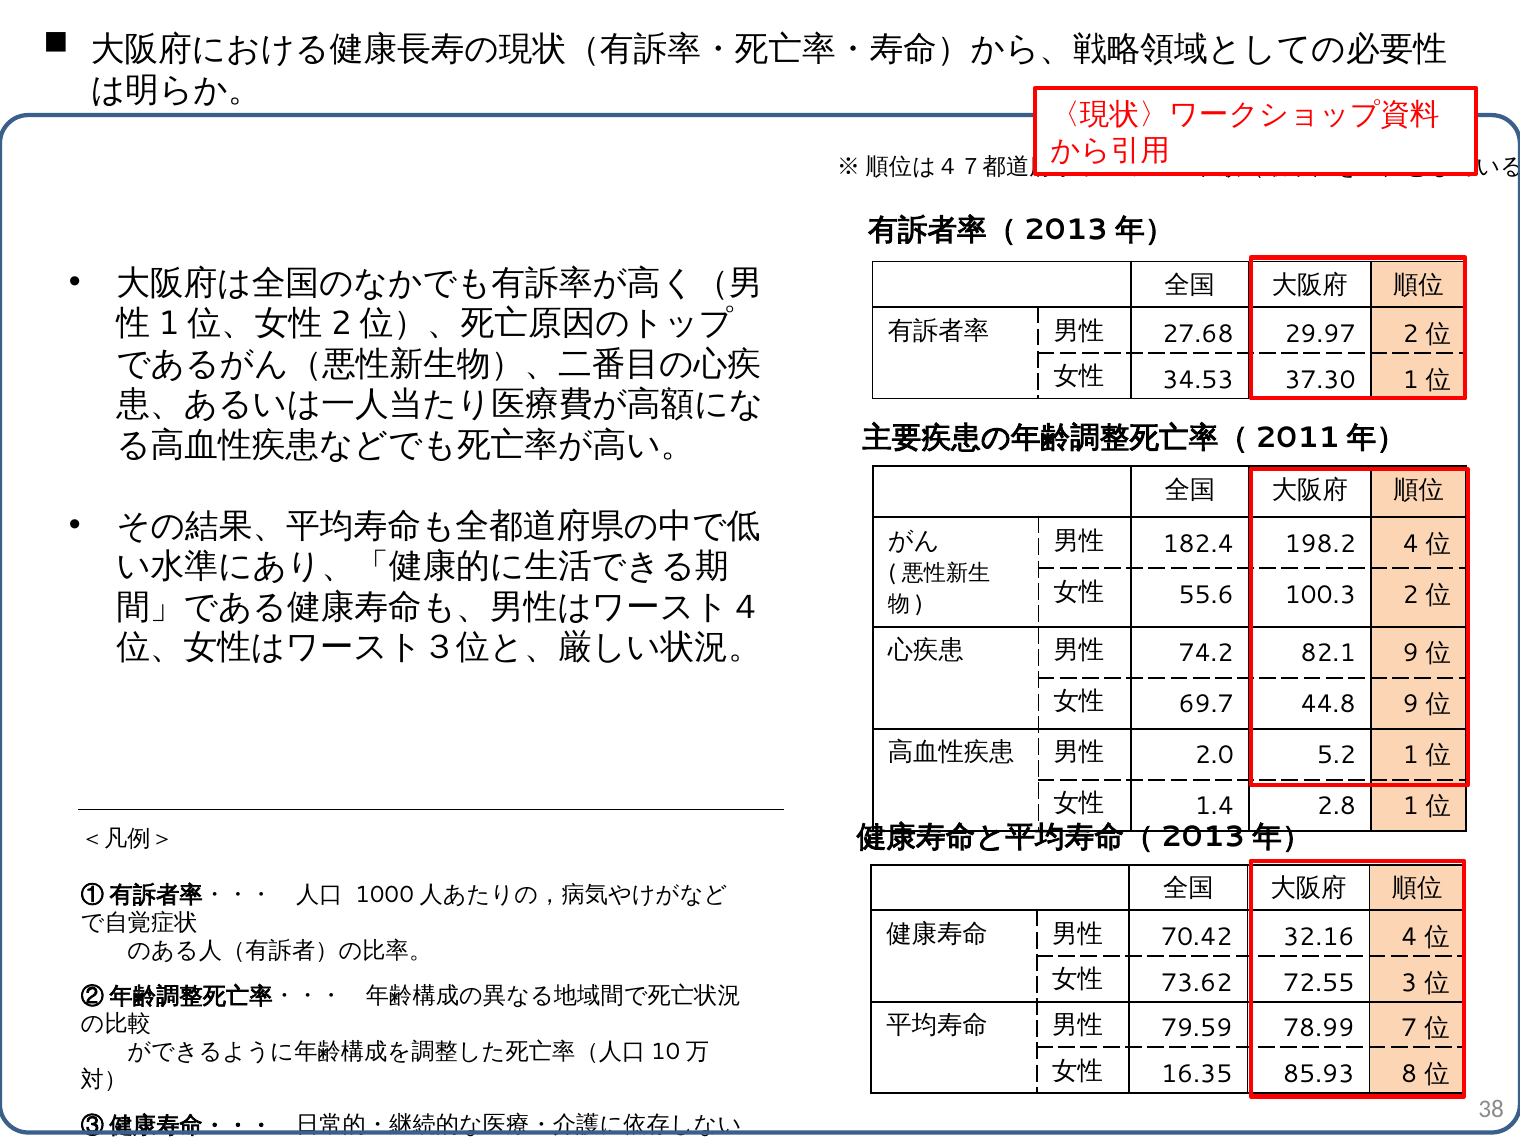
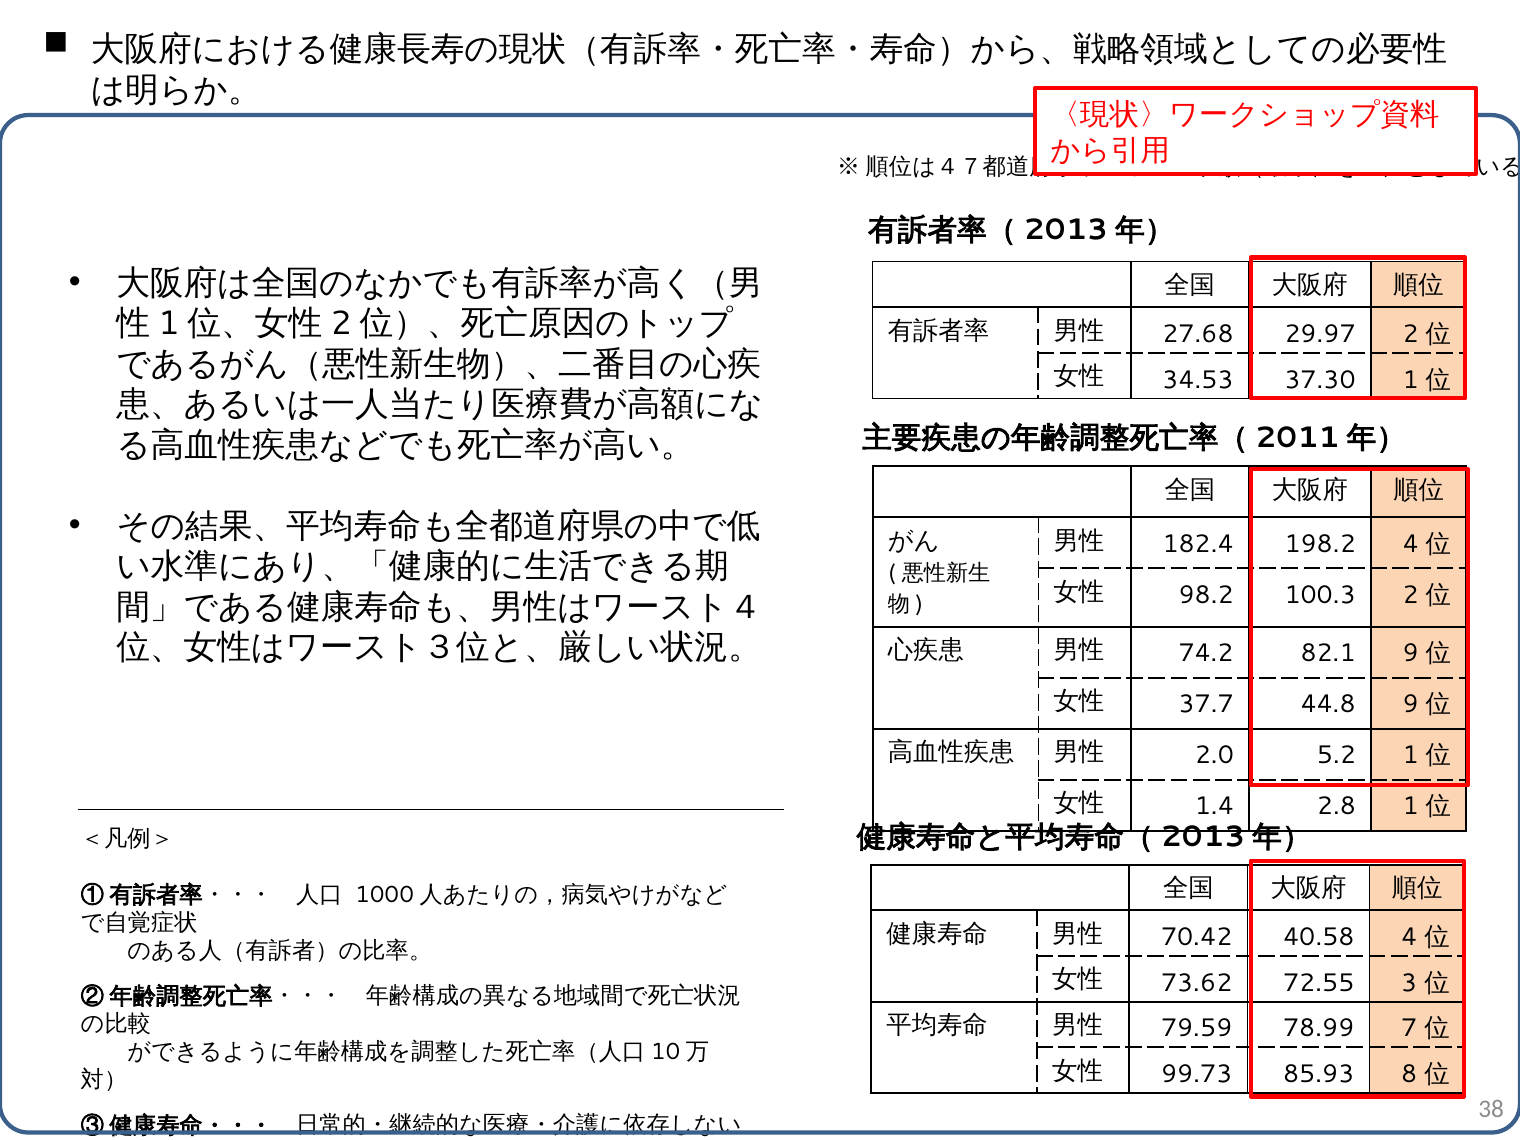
55.6: 55.6 -> 98.2 (1206, 595)
69.7: 69.7 -> 37.7 (1206, 705)
32.16: 32.16 -> 40.58 (1319, 937)
16.35: 16.35 -> 99.73 (1197, 1074)
